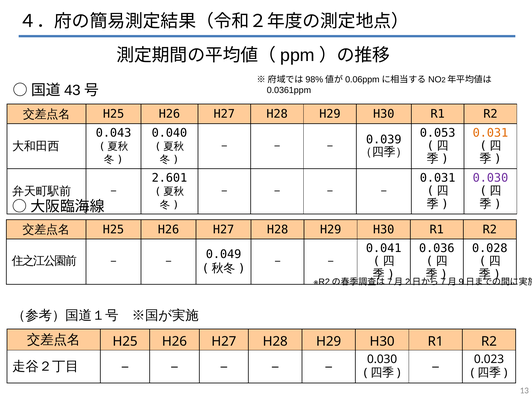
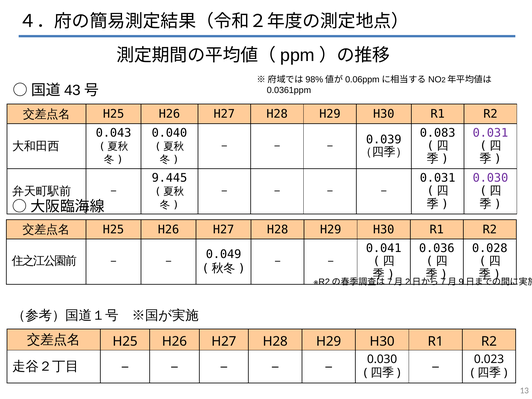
0.053: 0.053 -> 0.083 (438, 133)
0.031 colour: orange -> purple (490, 133)
2.601: 2.601 -> 9.445 (169, 178)
